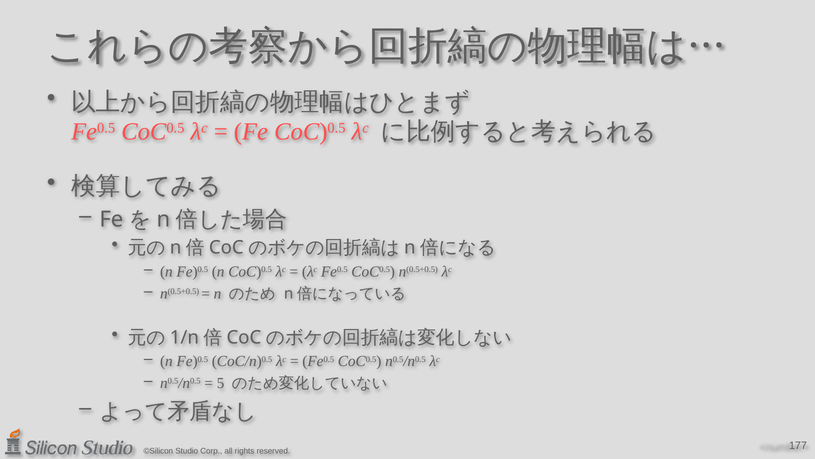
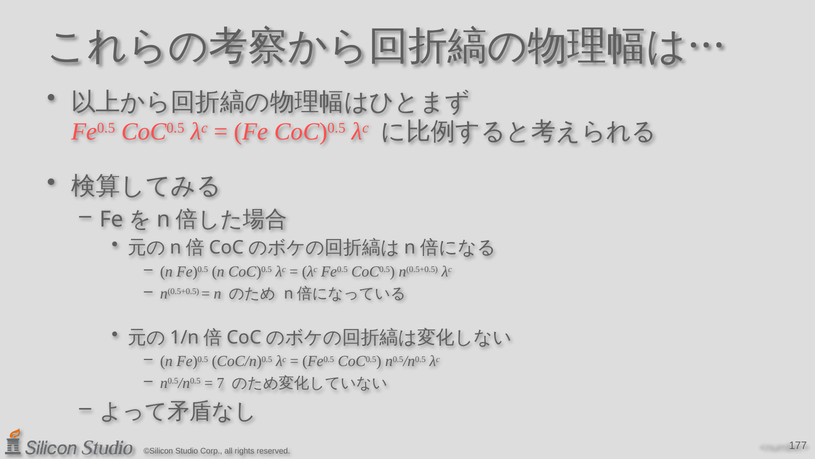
5: 5 -> 7 (220, 383)
